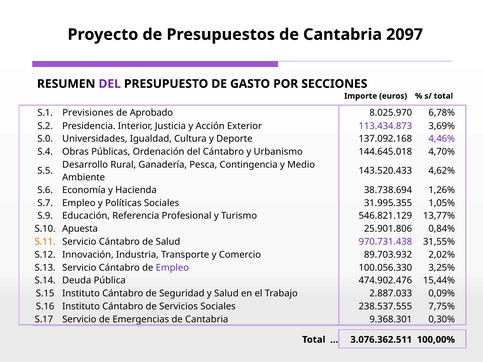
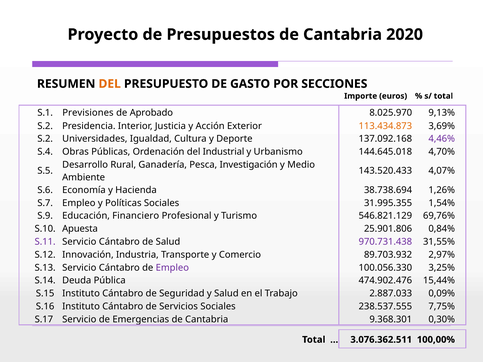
2097: 2097 -> 2020 (405, 35)
DEL colour: purple -> orange (110, 84)
6,78%: 6,78% -> 9,13% (442, 113)
113.434.873 colour: purple -> orange (385, 126)
S.0: S.0 -> S.2 (45, 139)
del Cántabro: Cántabro -> Industrial (223, 152)
Contingencia: Contingencia -> Investigación (249, 165)
4,62%: 4,62% -> 4,07% (442, 171)
1,05%: 1,05% -> 1,54% (442, 203)
Referencia: Referencia -> Financiero (136, 216)
13,77%: 13,77% -> 69,76% (439, 216)
S.11 colour: orange -> purple (45, 242)
2,02%: 2,02% -> 2,97% (442, 255)
